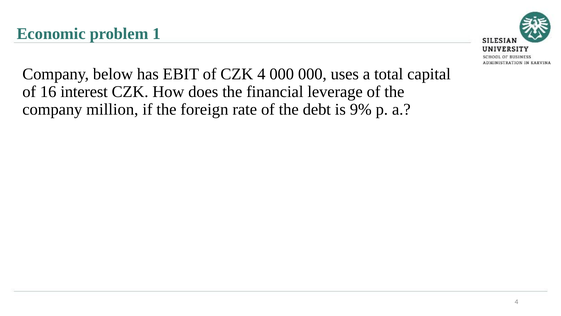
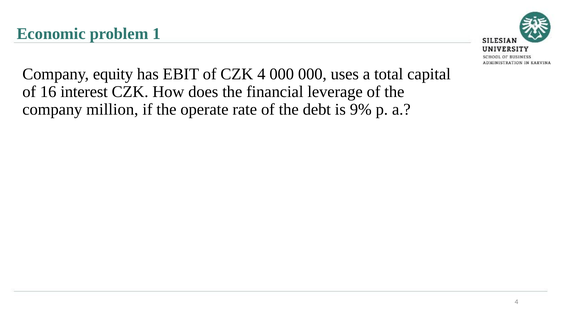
below: below -> equity (113, 74)
foreign: foreign -> operate (204, 109)
